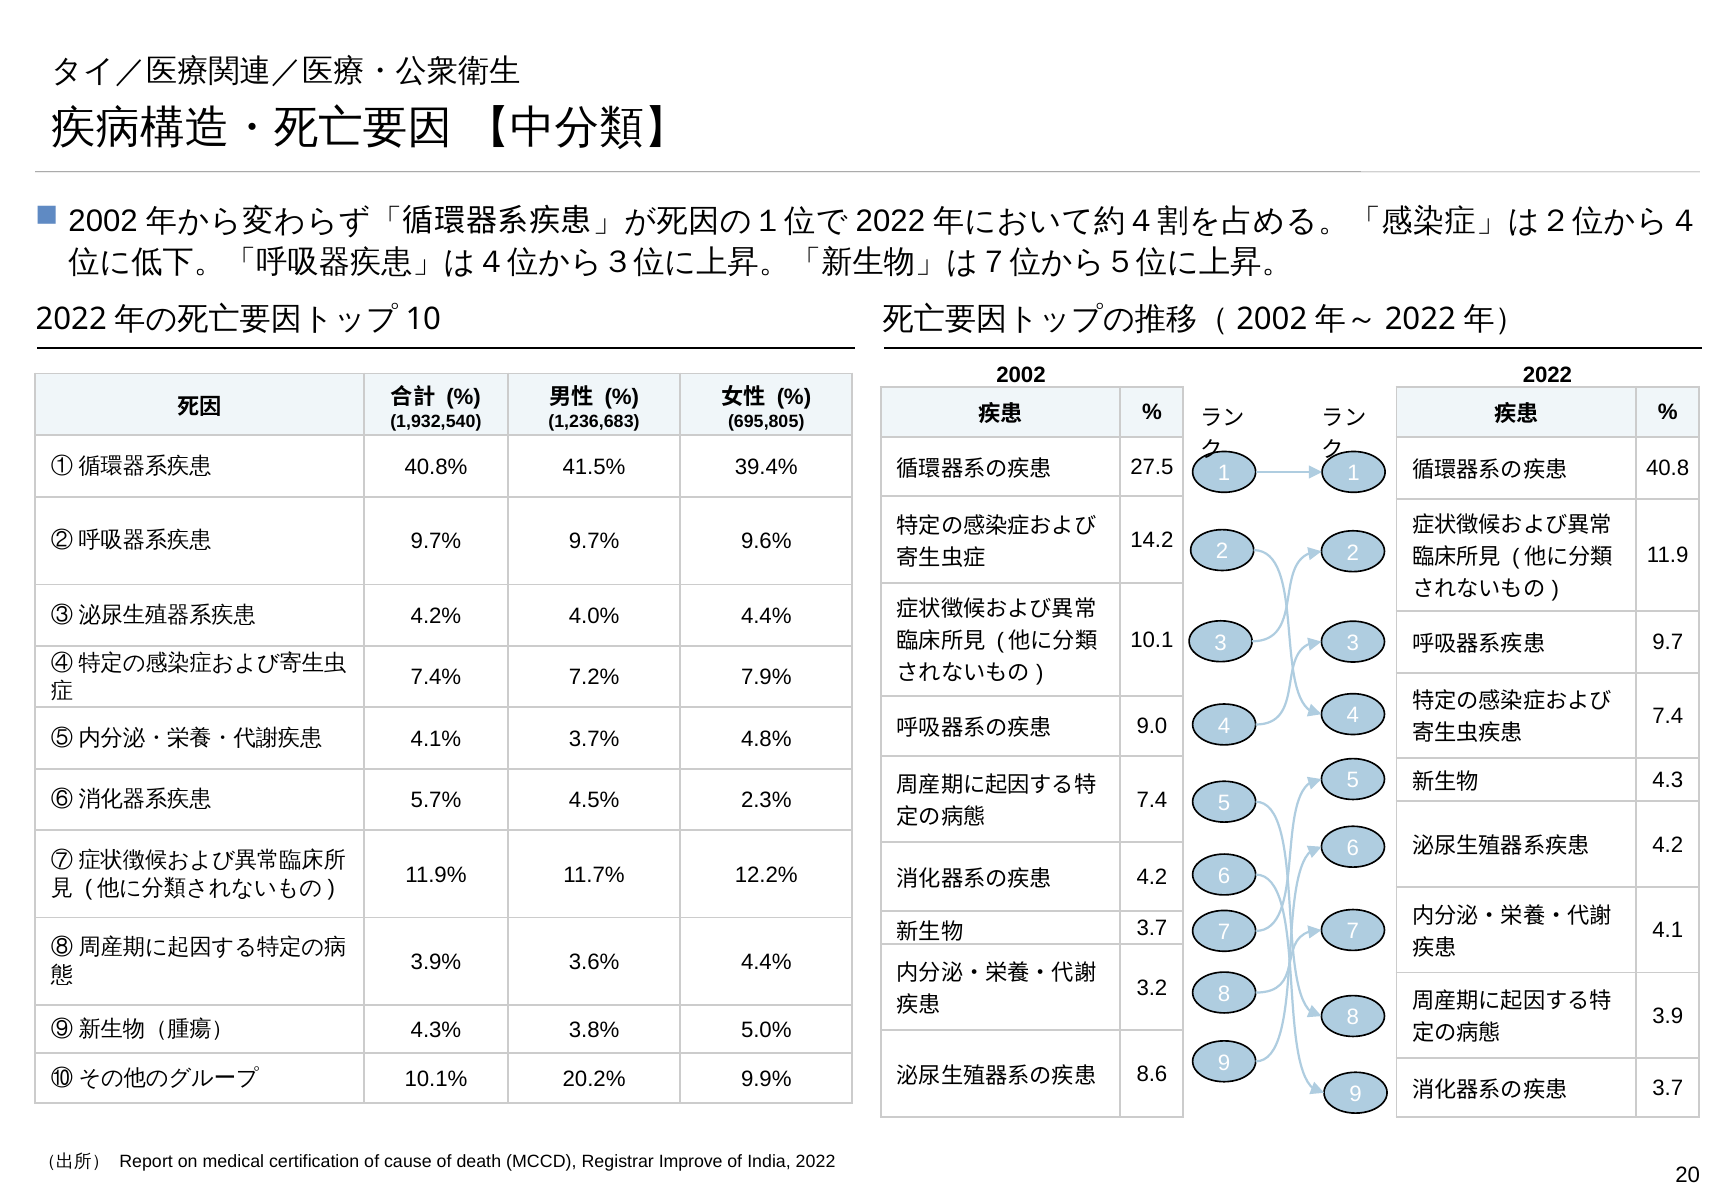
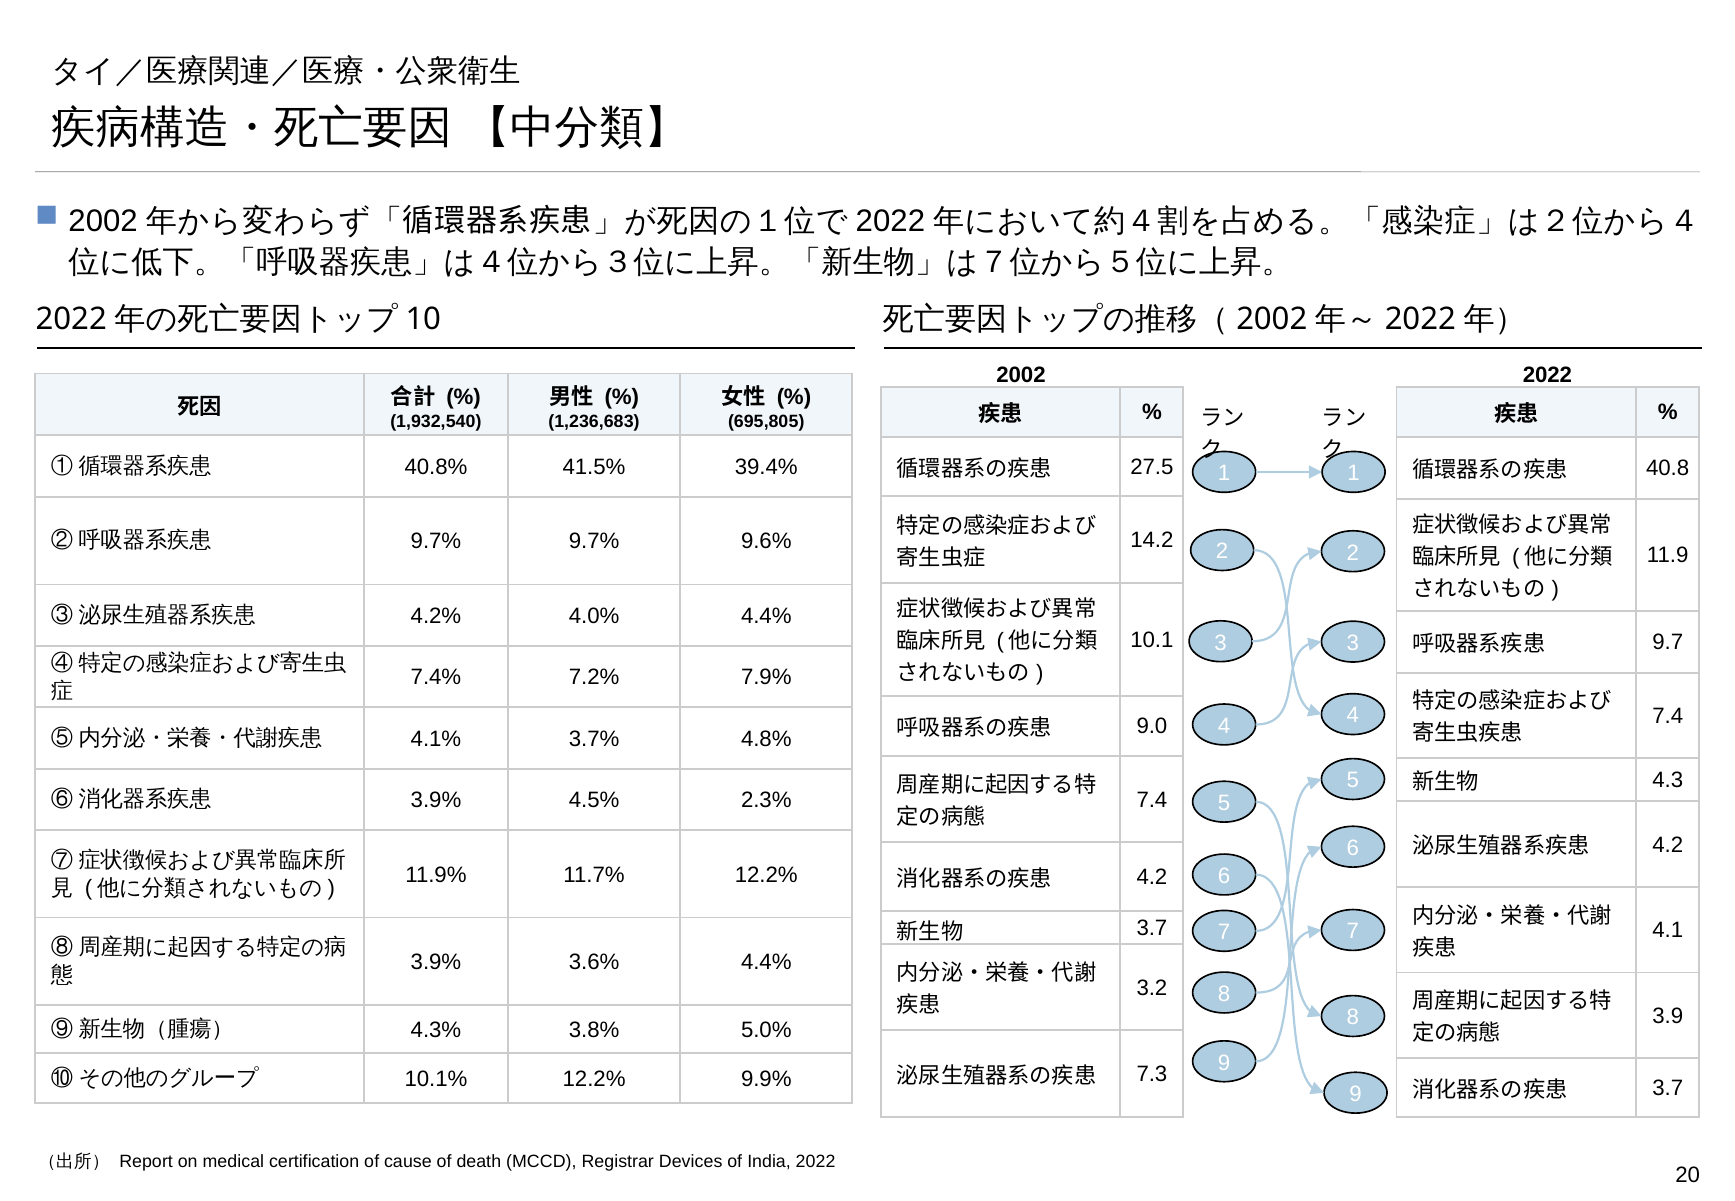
5.7%: 5.7% -> 3.9% (436, 801)
8.6: 8.6 -> 7.3 (1152, 1074)
10.1% 20.2%: 20.2% -> 12.2% (594, 1079)
Improve: Improve -> Devices (691, 1162)
